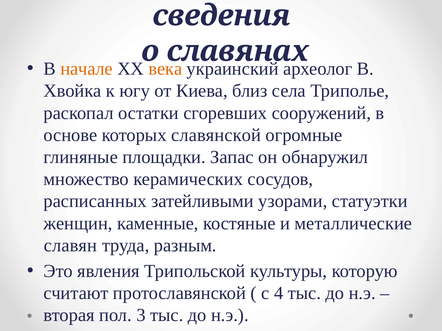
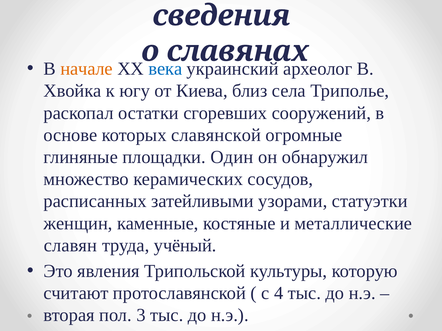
века colour: orange -> blue (165, 69)
Запас: Запас -> Один (232, 157)
разным: разным -> учёный (185, 246)
